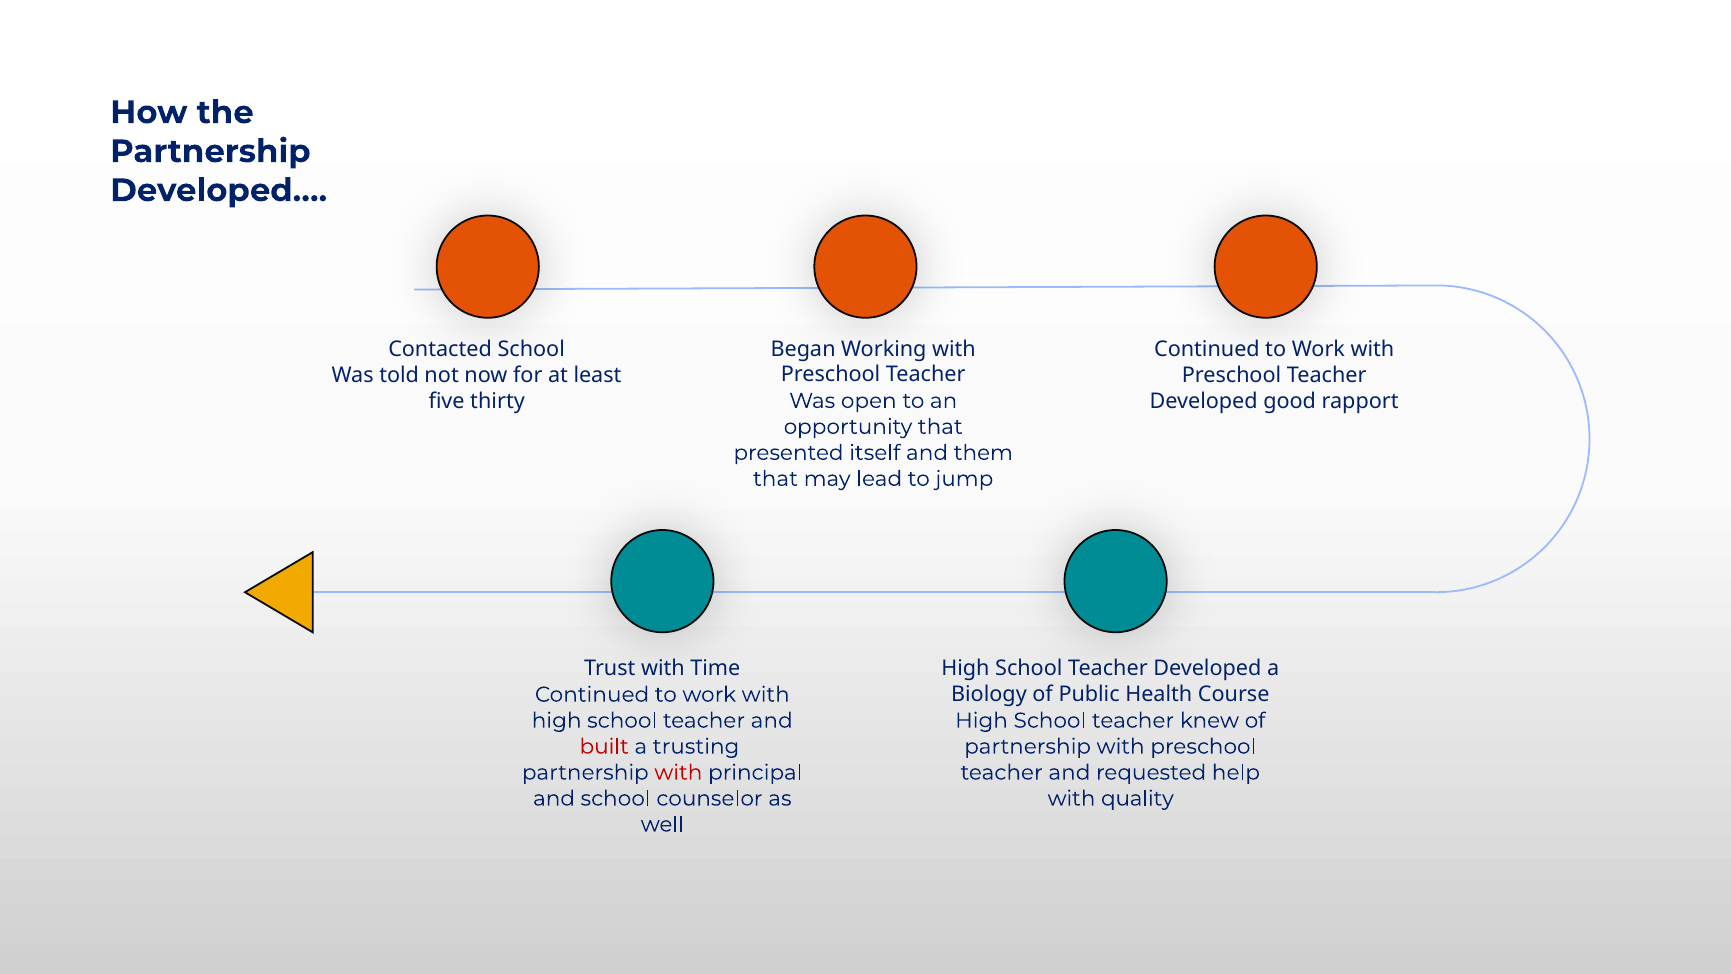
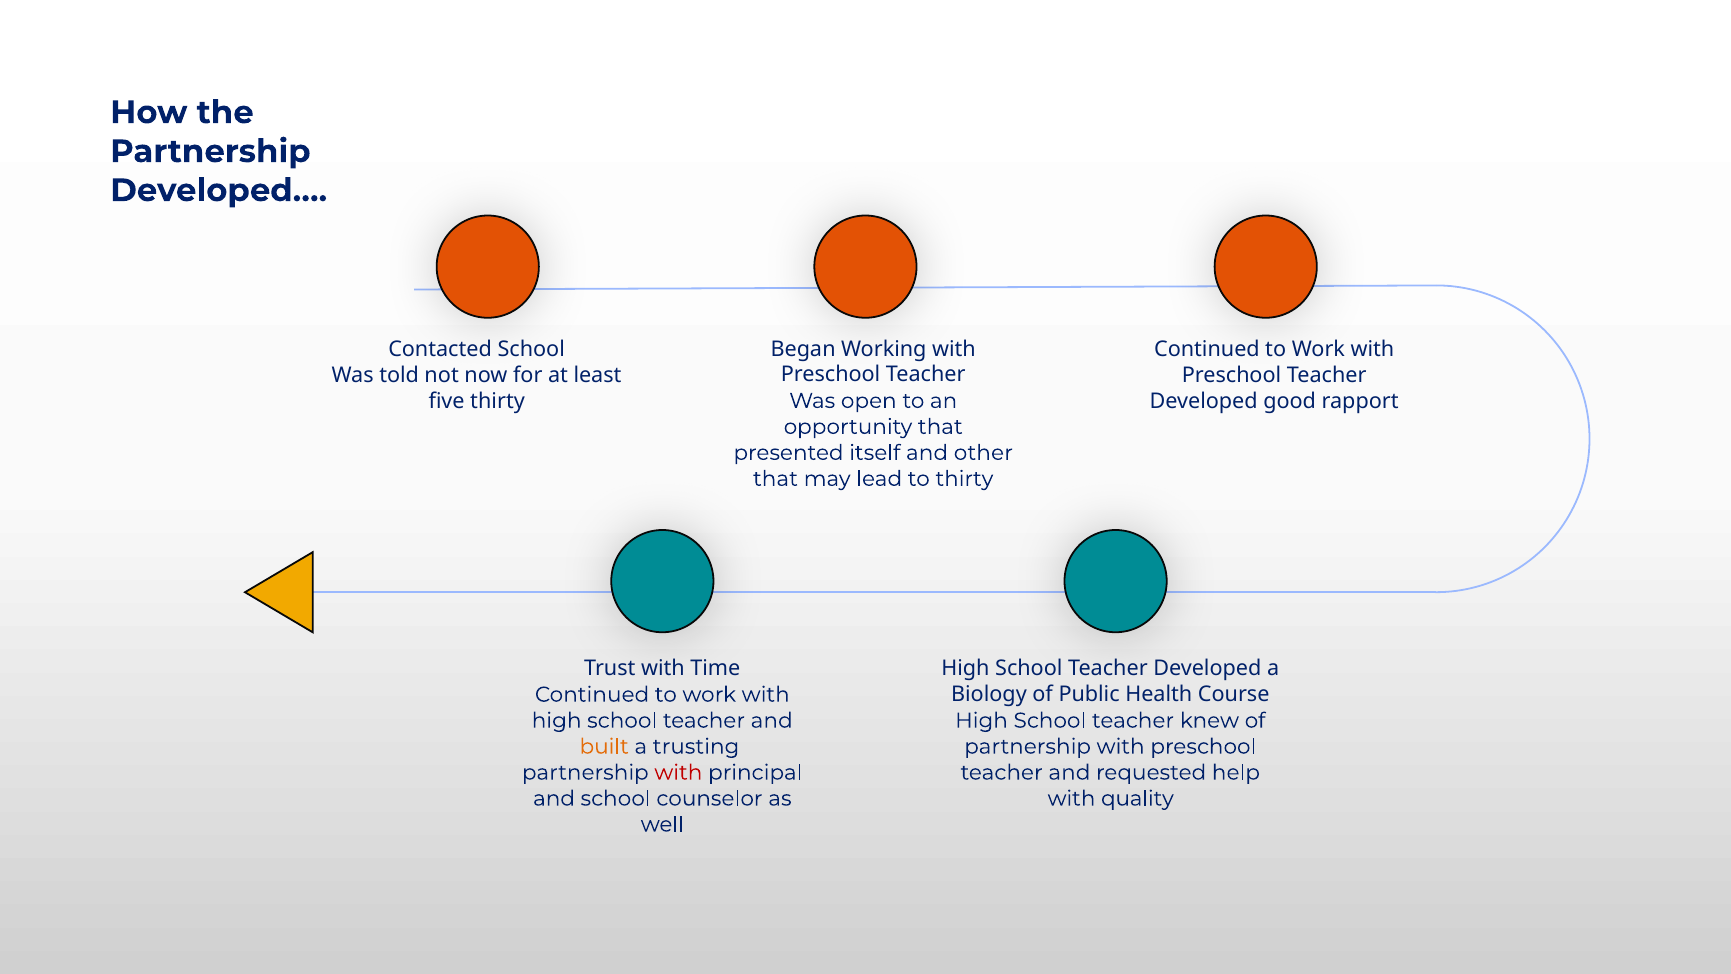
them: them -> other (983, 453)
to jump: jump -> thirty (964, 479)
built colour: red -> orange (604, 746)
